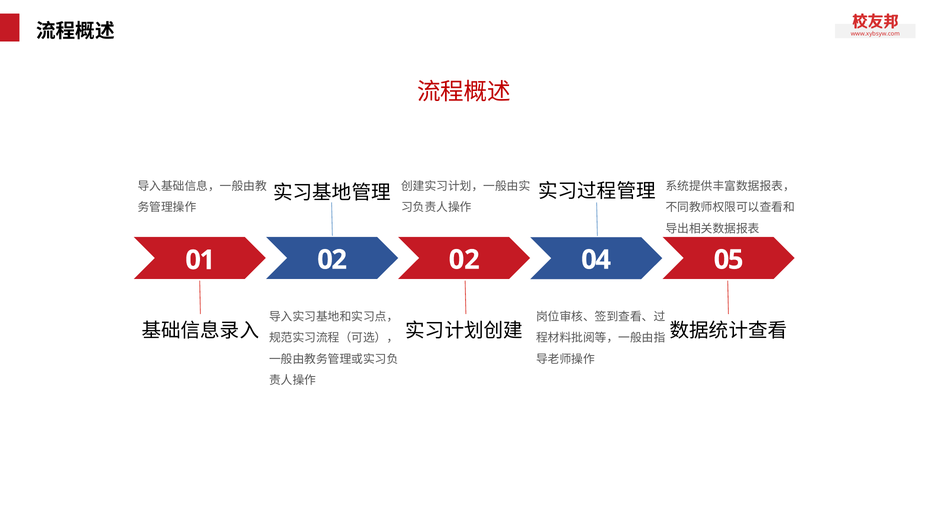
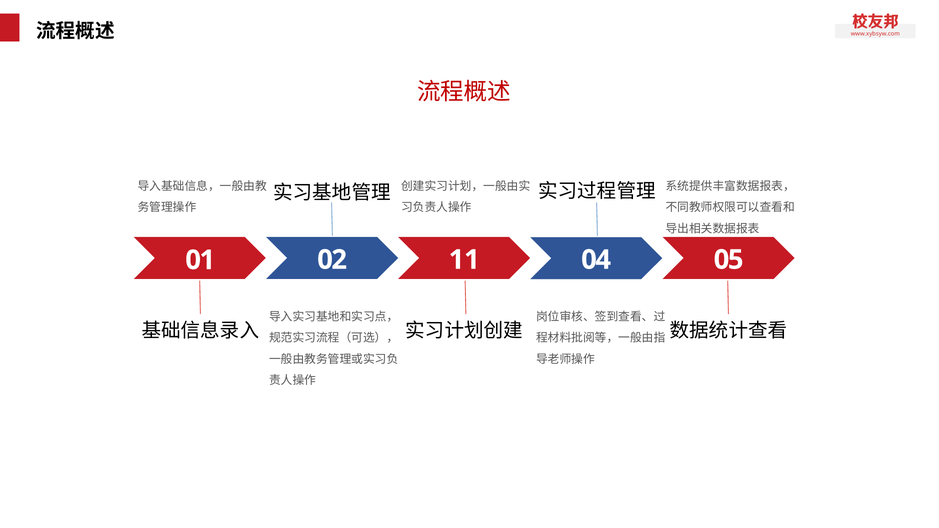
02 02: 02 -> 11 (464, 260)
